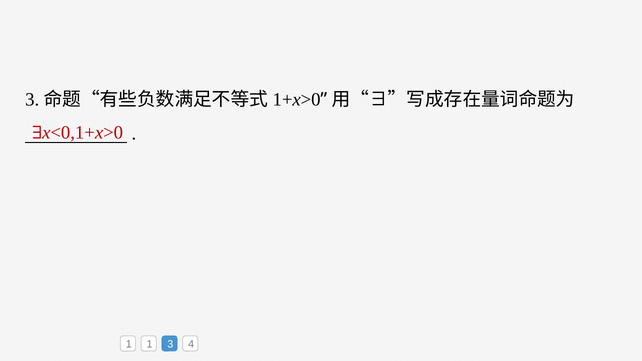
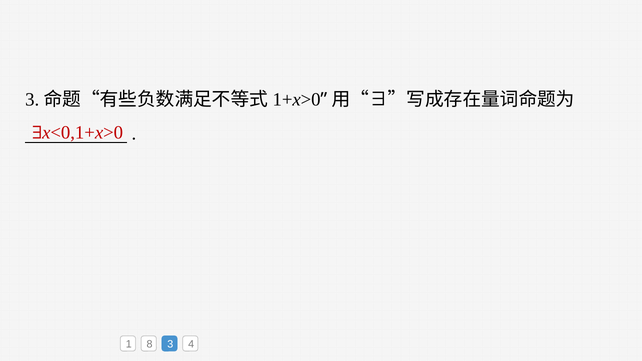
1 1: 1 -> 8 (150, 344)
